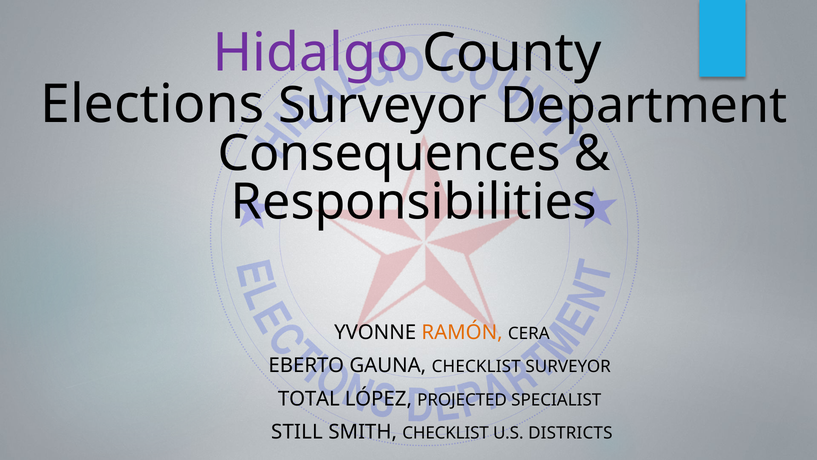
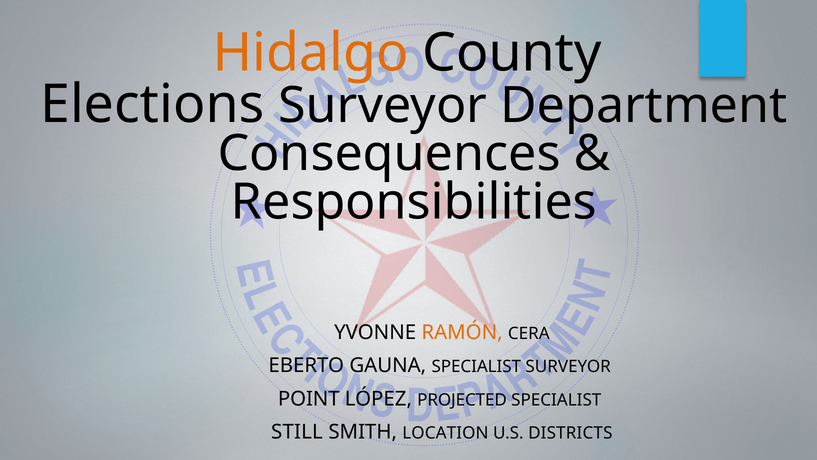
Hidalgo colour: purple -> orange (311, 53)
GAUNA CHECKLIST: CHECKLIST -> SPECIALIST (476, 366)
TOTAL: TOTAL -> POINT (309, 398)
SMITH CHECKLIST: CHECKLIST -> LOCATION (445, 433)
